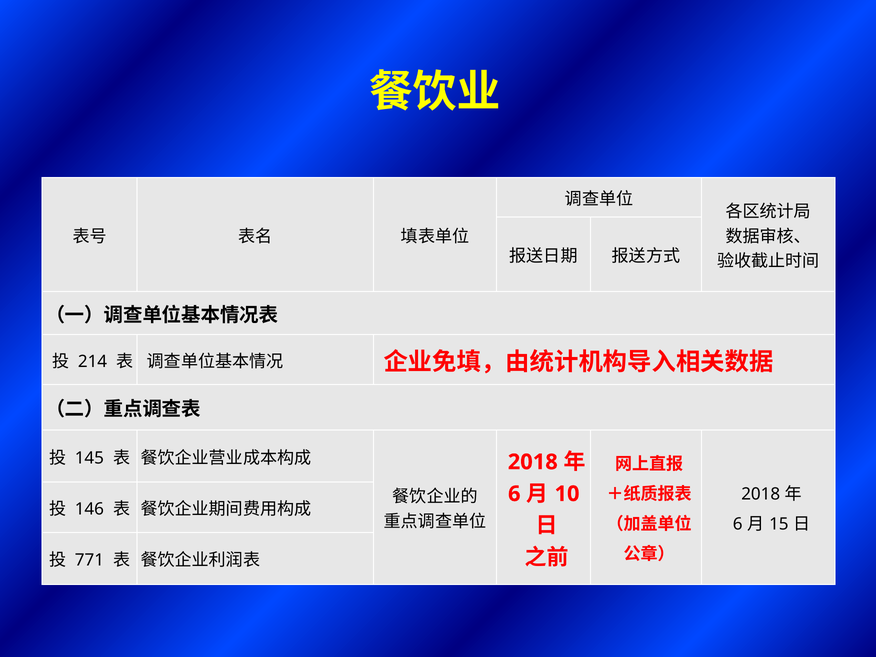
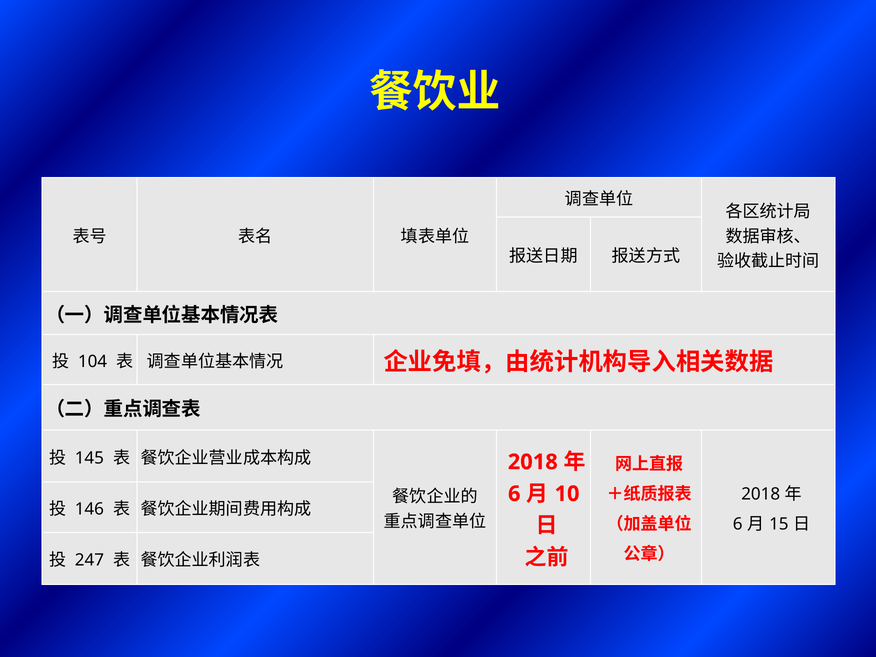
214: 214 -> 104 (92, 361)
771: 771 -> 247 (89, 560)
